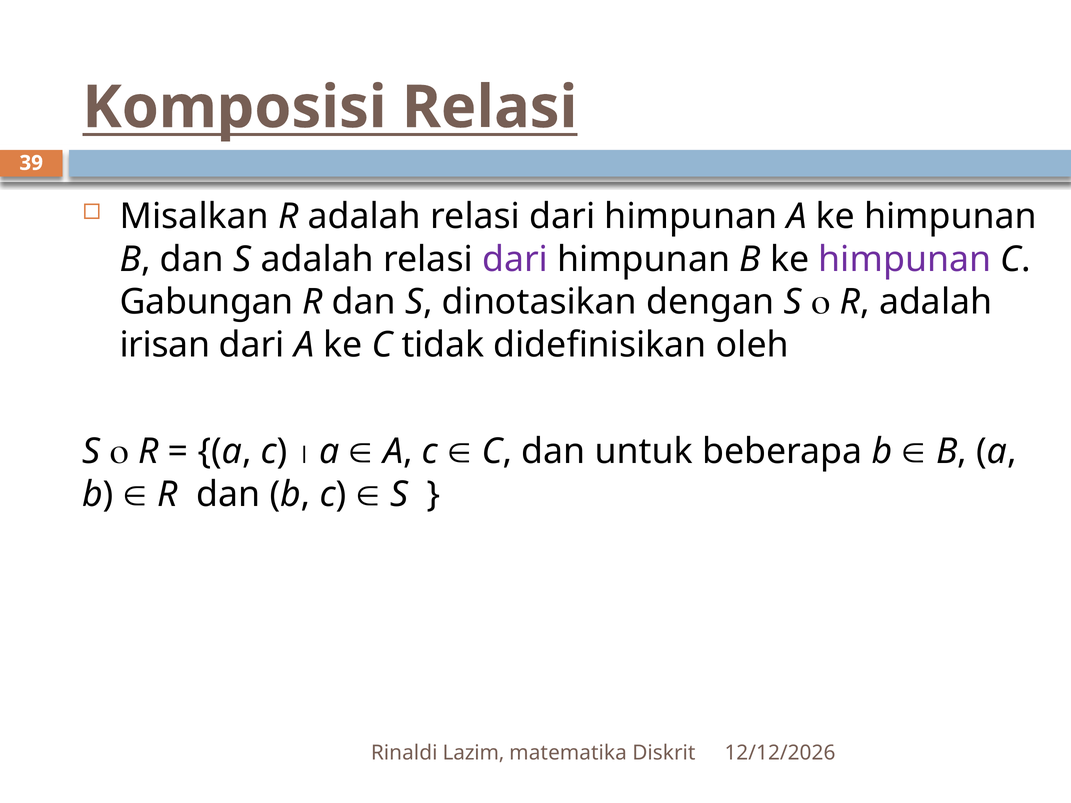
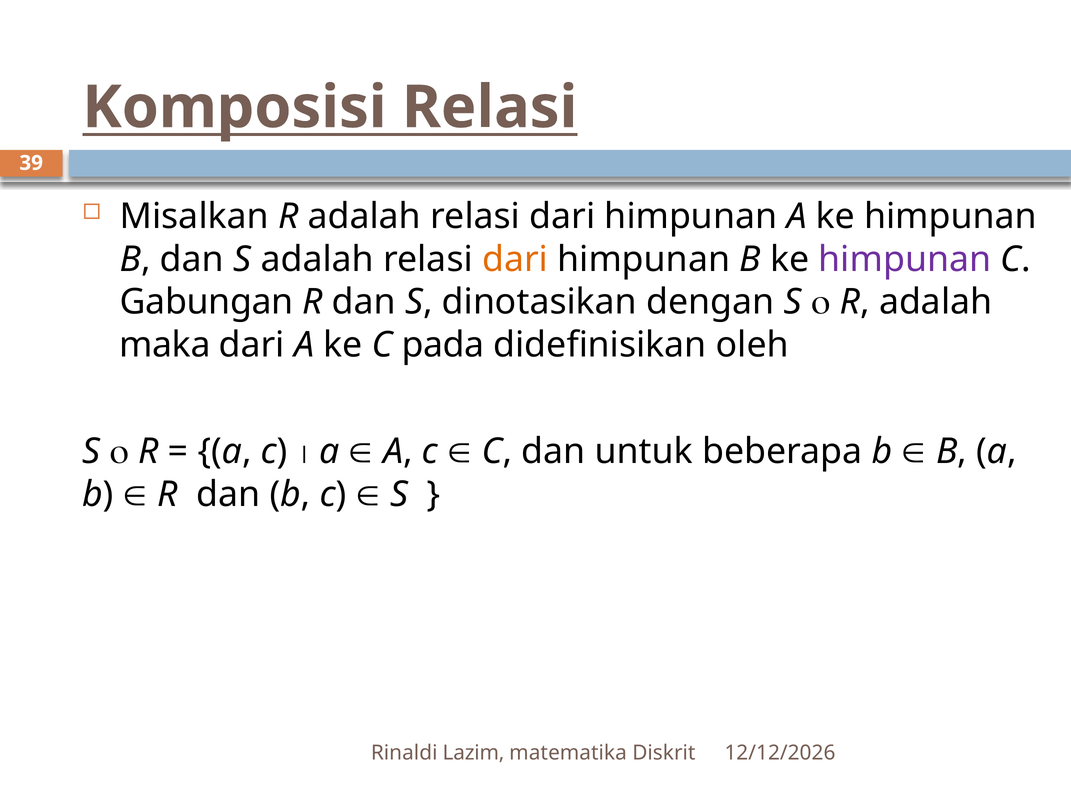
dari colour: purple -> orange (515, 259)
irisan: irisan -> maka (165, 345)
tidak: tidak -> pada (443, 345)
